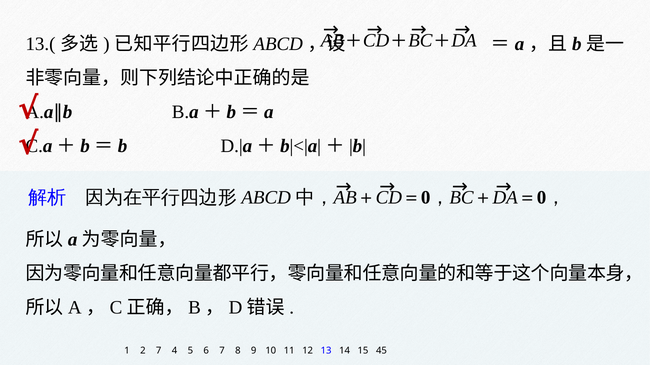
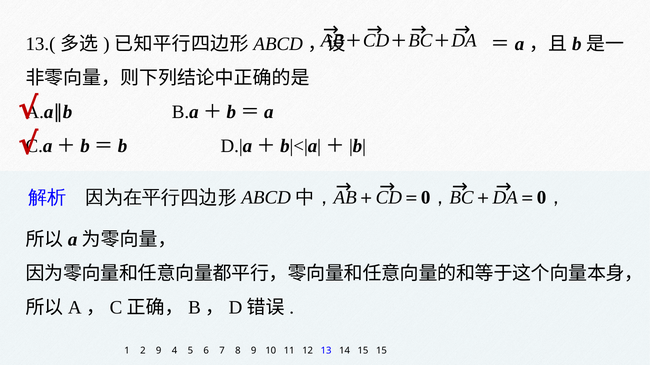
2 7: 7 -> 9 (159, 351)
15 45: 45 -> 15 (381, 351)
